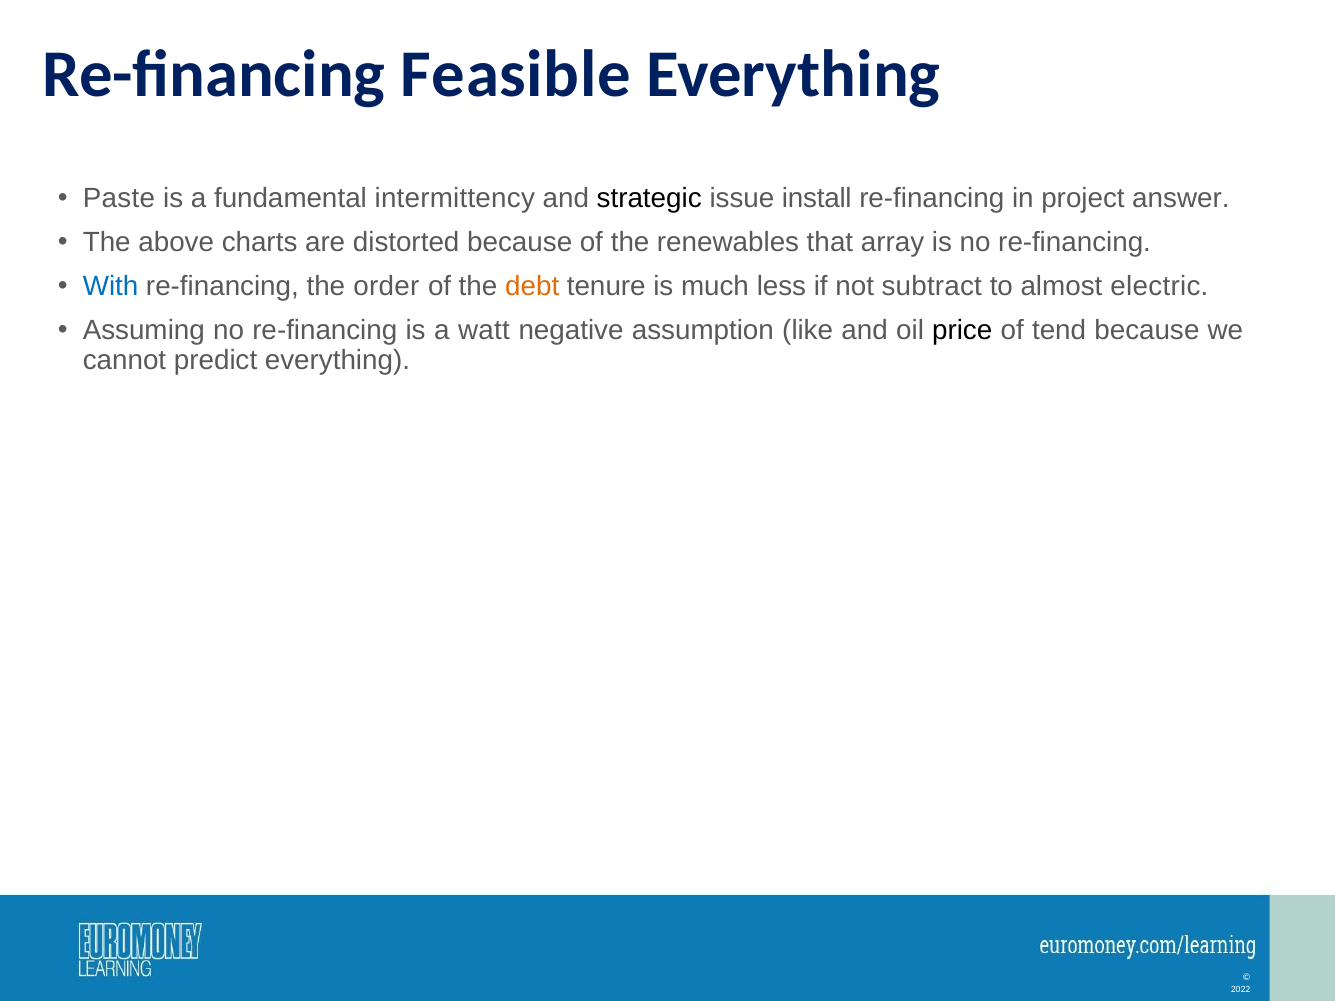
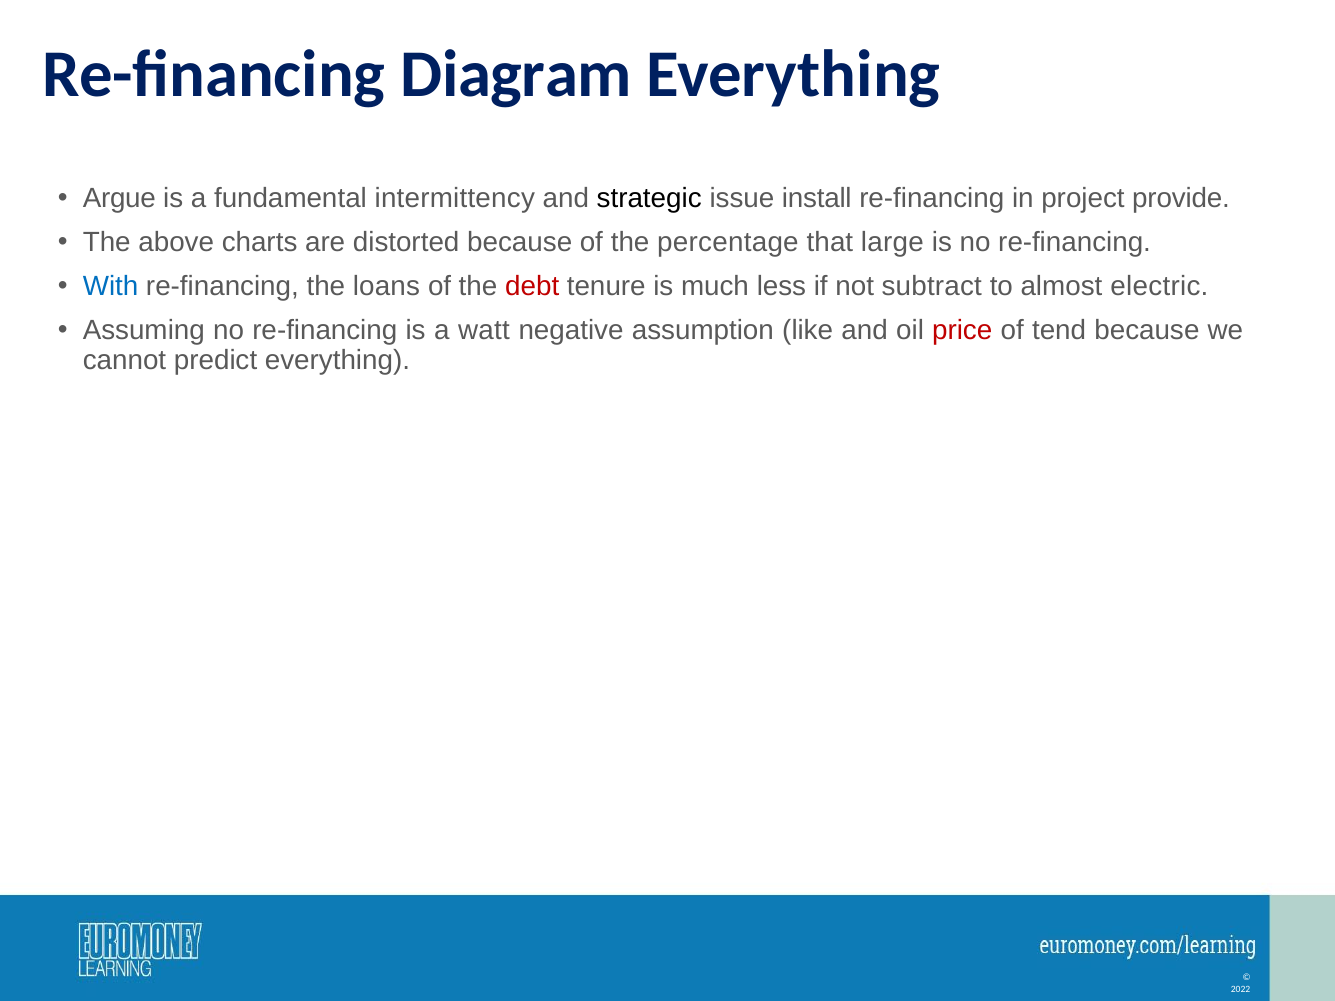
Feasible: Feasible -> Diagram (516, 74)
Paste: Paste -> Argue (119, 198)
answer: answer -> provide (1181, 198)
renewables: renewables -> percentage (728, 242)
array: array -> large (892, 242)
order: order -> loans (386, 286)
debt colour: orange -> red (532, 286)
price colour: black -> red (962, 330)
